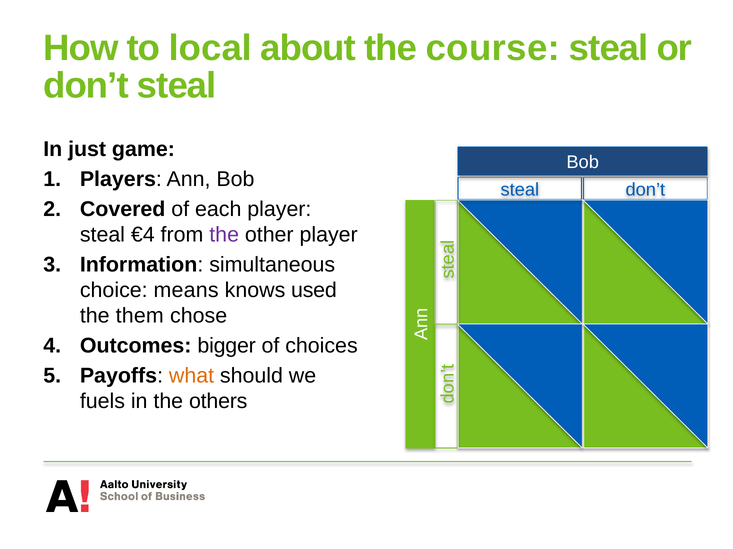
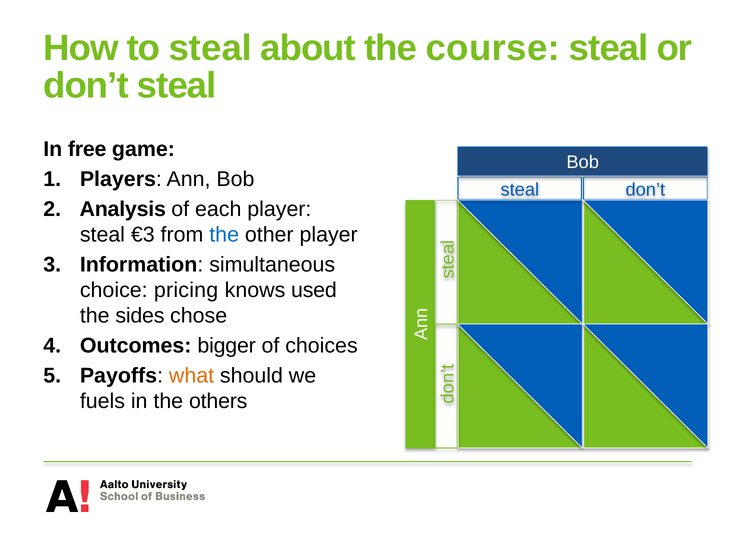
to local: local -> steal (210, 48)
just: just -> free (87, 149)
Covered: Covered -> Analysis (123, 209)
€4: €4 -> €3 (143, 235)
the colour: purple -> blue (224, 235)
means: means -> pricing (186, 291)
them: them -> sides (140, 316)
